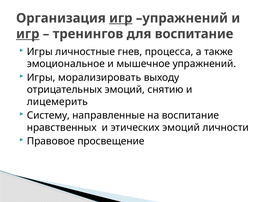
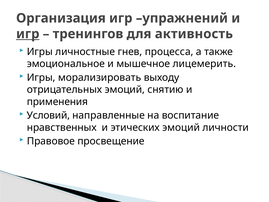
игр underline: present -> none (121, 18)
для воспитание: воспитание -> активность (194, 34)
мышечное упражнений: упражнений -> лицемерить (204, 64)
лицемерить: лицемерить -> применения (57, 102)
Систему: Систему -> Условий (48, 115)
